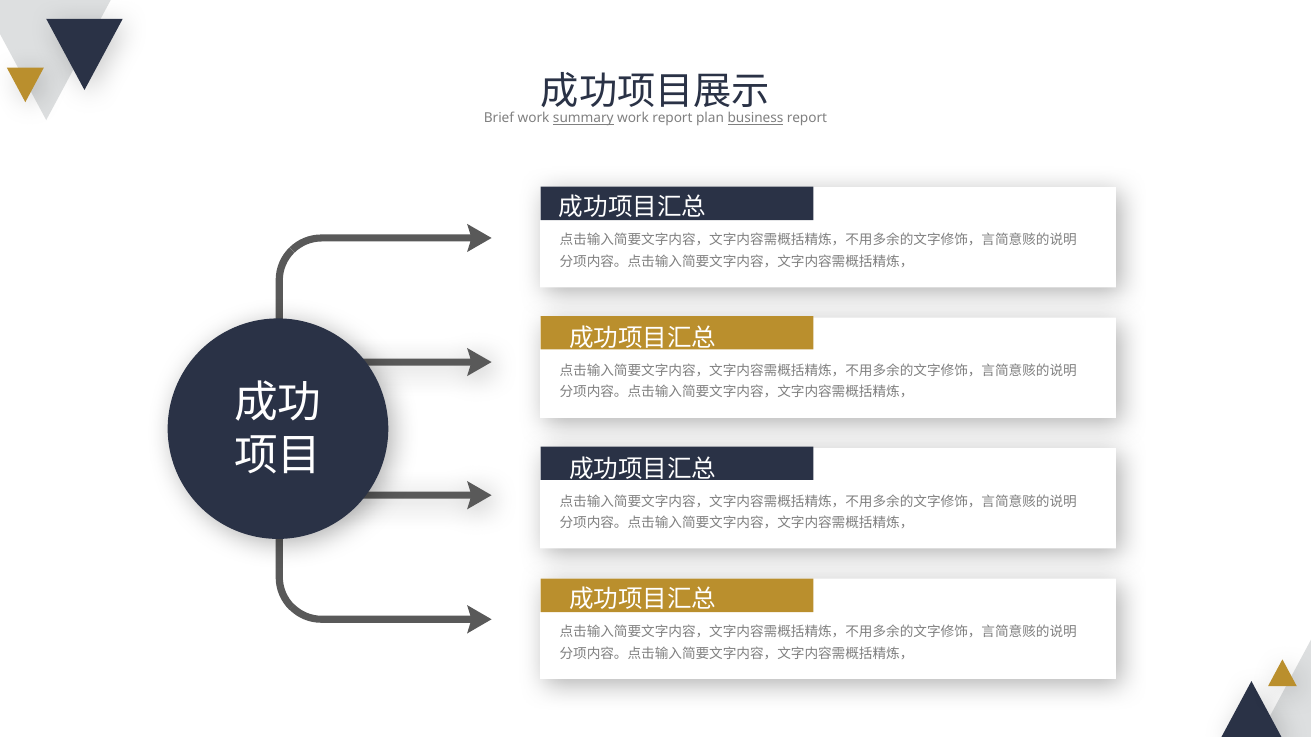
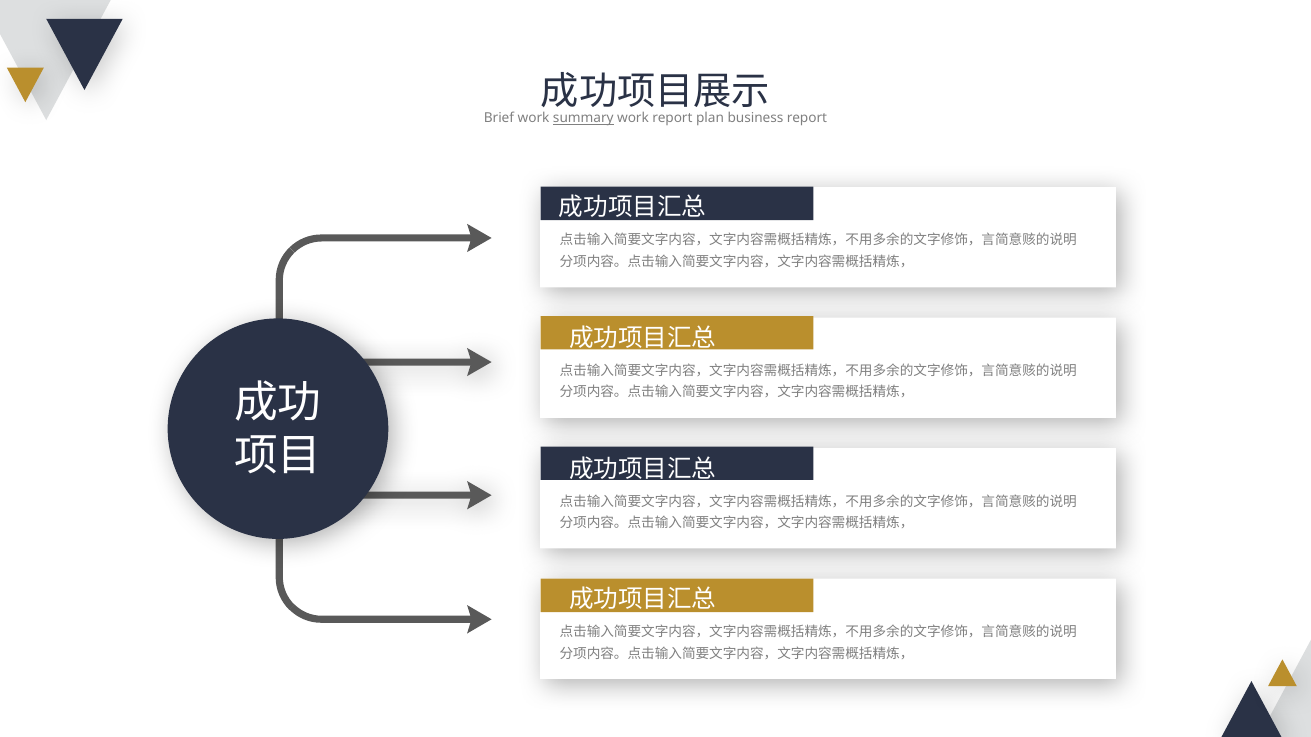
business underline: present -> none (755, 118)
